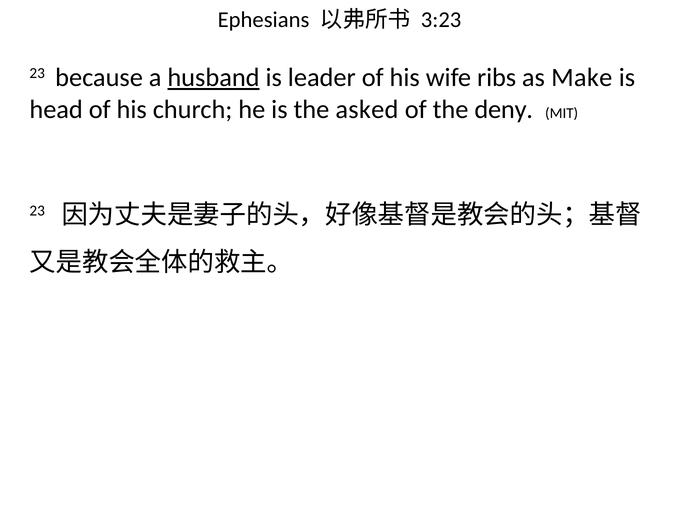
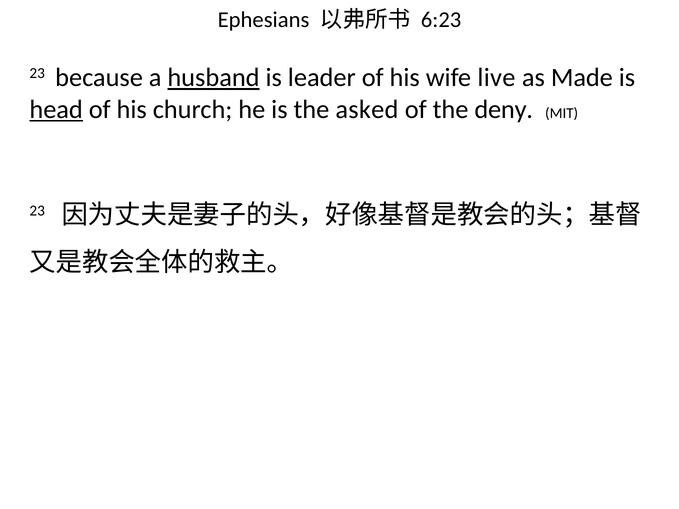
3:23: 3:23 -> 6:23 (441, 20)
ribs: ribs -> live (496, 78)
Make: Make -> Made (582, 78)
head underline: none -> present (56, 109)
